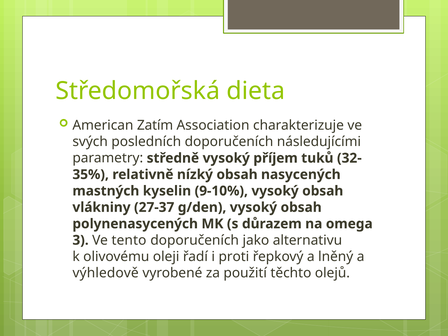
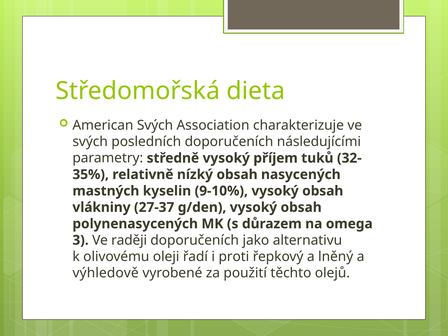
American Zatím: Zatím -> Svých (155, 125)
tento: tento -> raději (129, 240)
